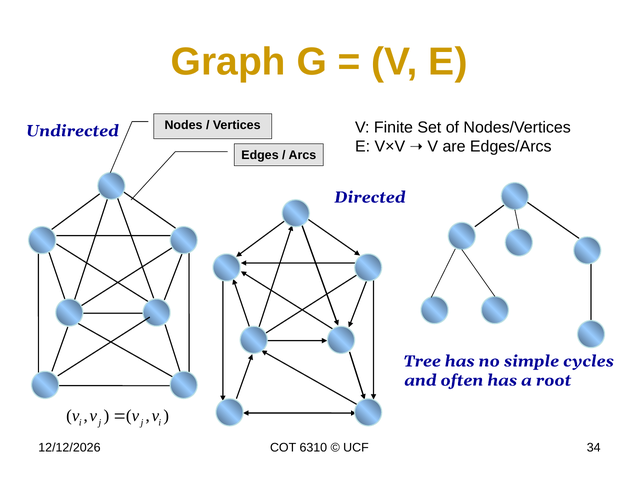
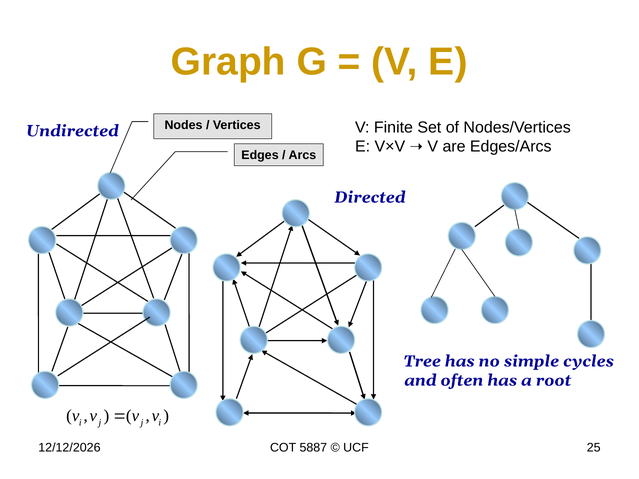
6310: 6310 -> 5887 (313, 448)
34: 34 -> 25 (594, 448)
